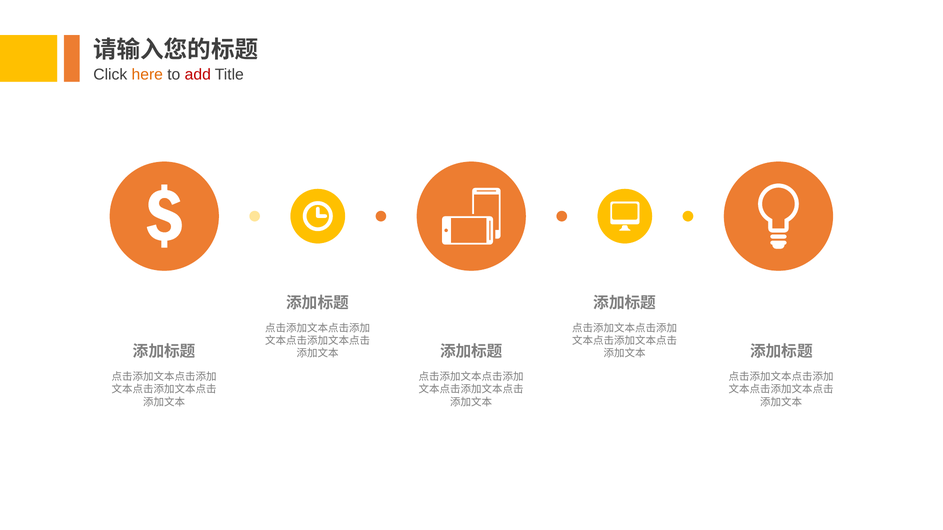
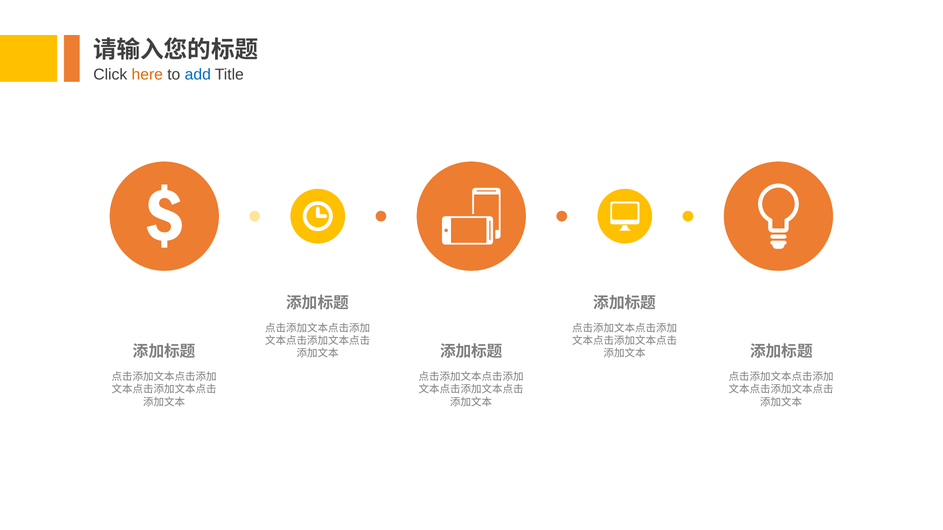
add colour: red -> blue (198, 75)
